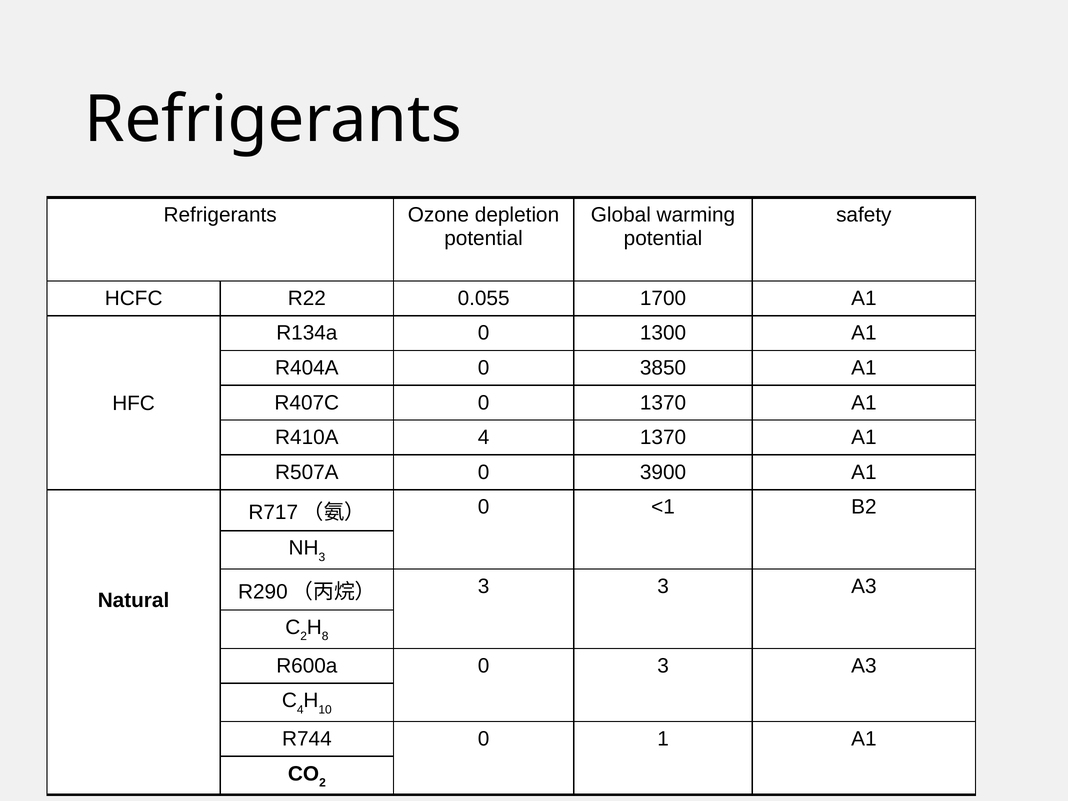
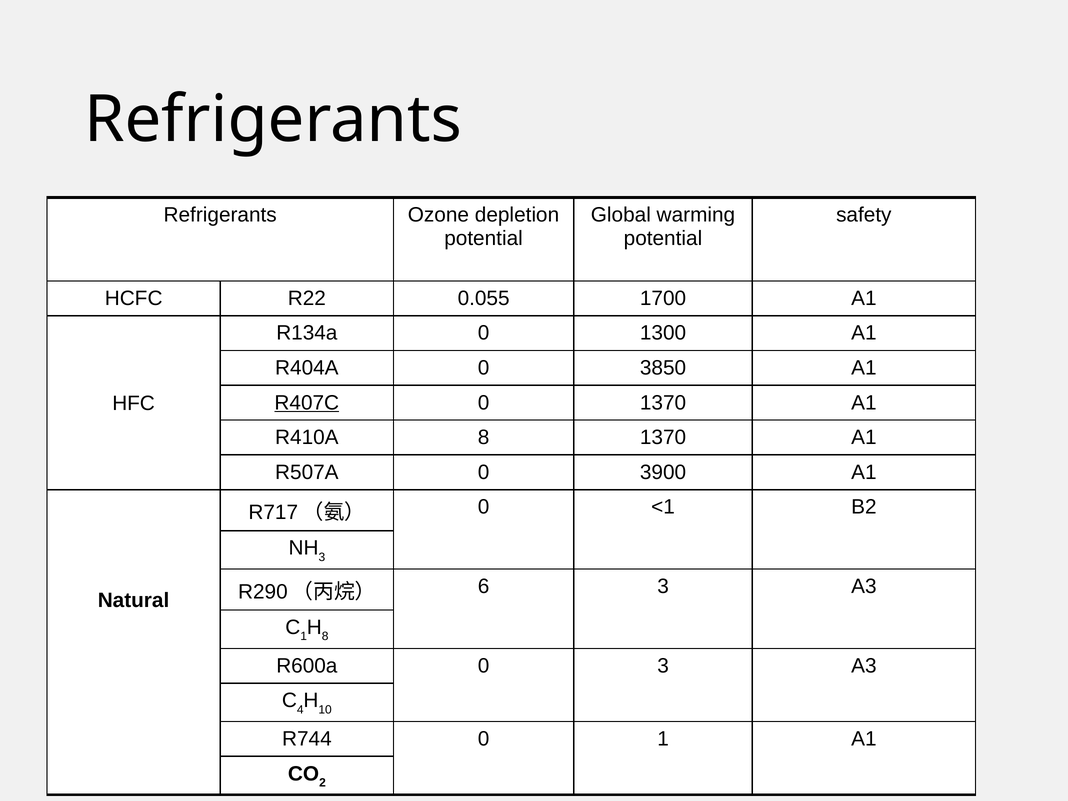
R407C underline: none -> present (307, 403)
R410A 4: 4 -> 8 (484, 437)
3: 3 -> 6 (484, 586)
2: 2 -> 1 (304, 637)
